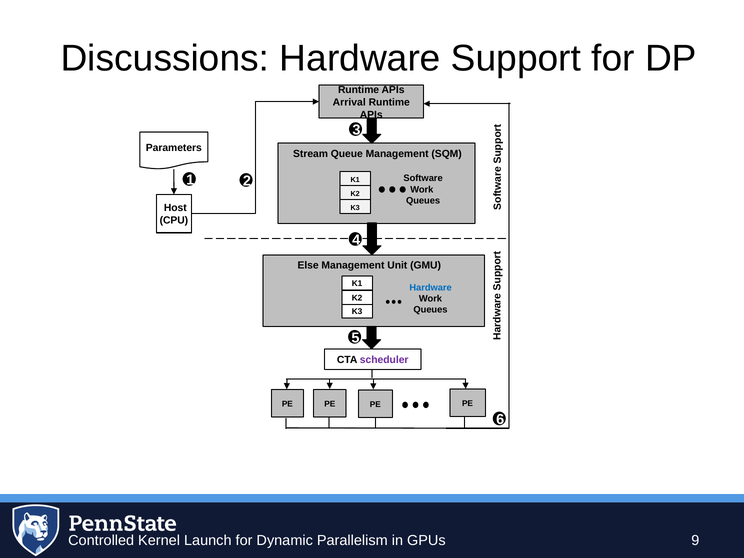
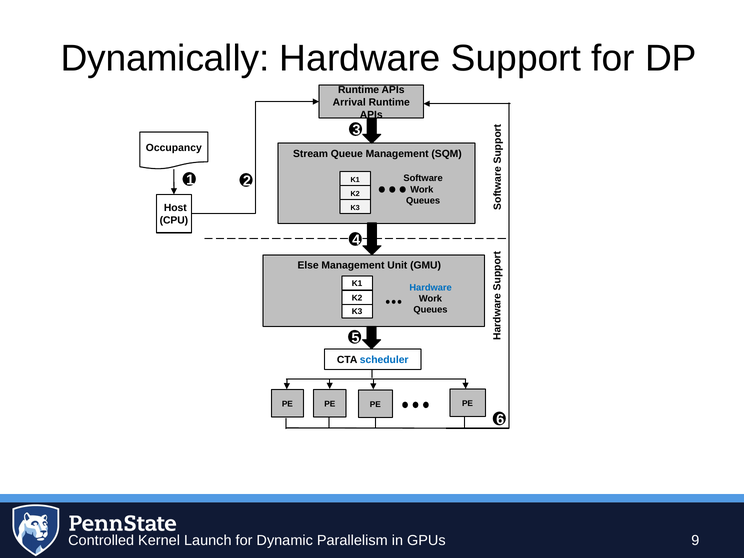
Discussions: Discussions -> Dynamically (165, 58)
Parameters: Parameters -> Occupancy (174, 148)
scheduler colour: purple -> blue (384, 360)
